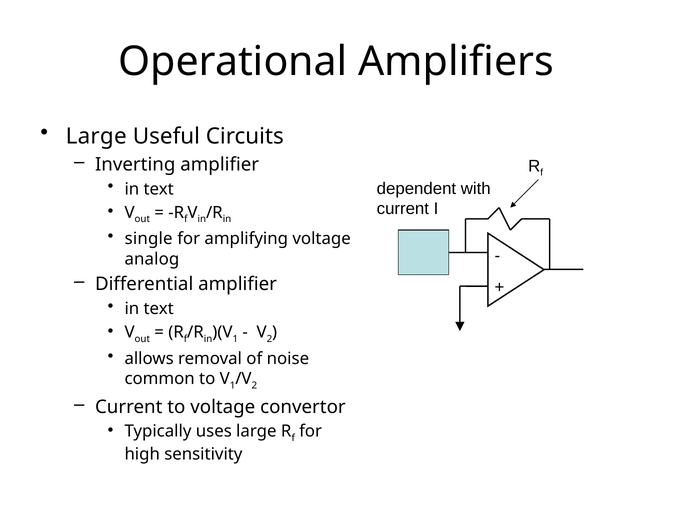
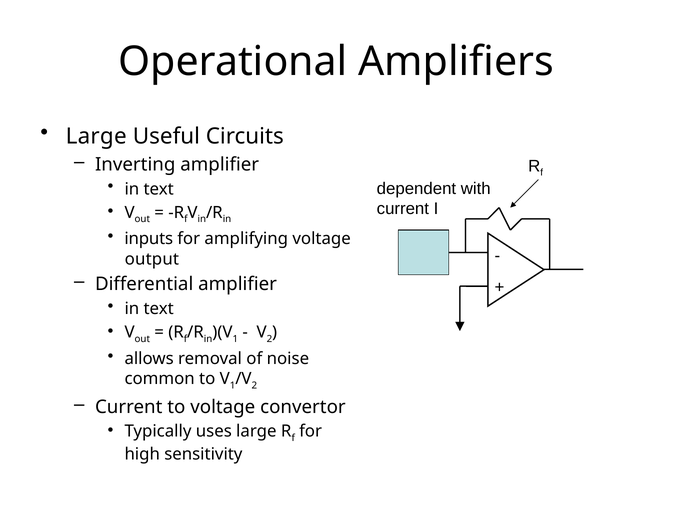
single: single -> inputs (149, 239)
analog: analog -> output (152, 259)
